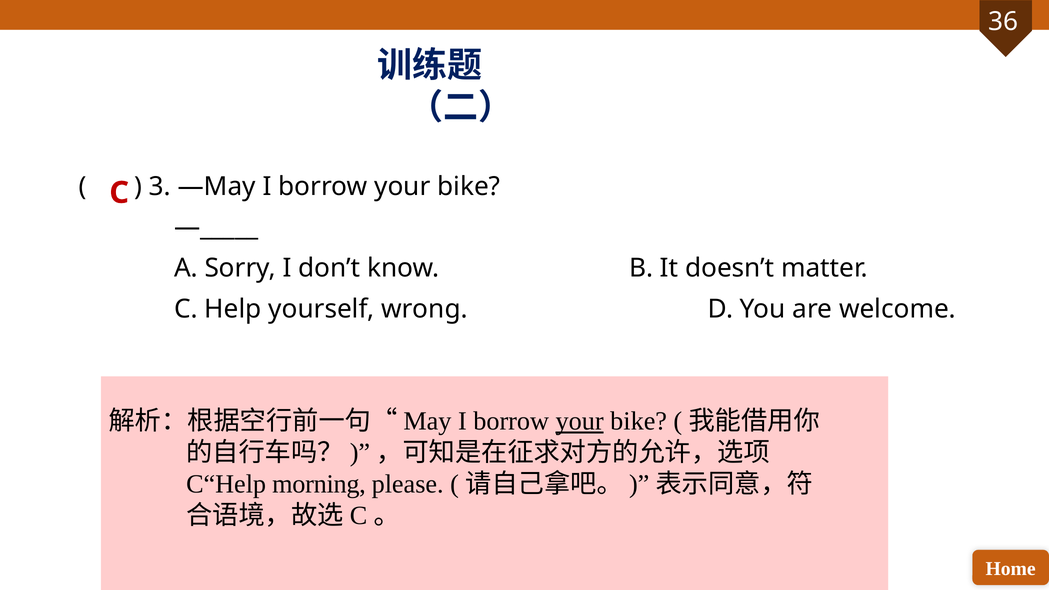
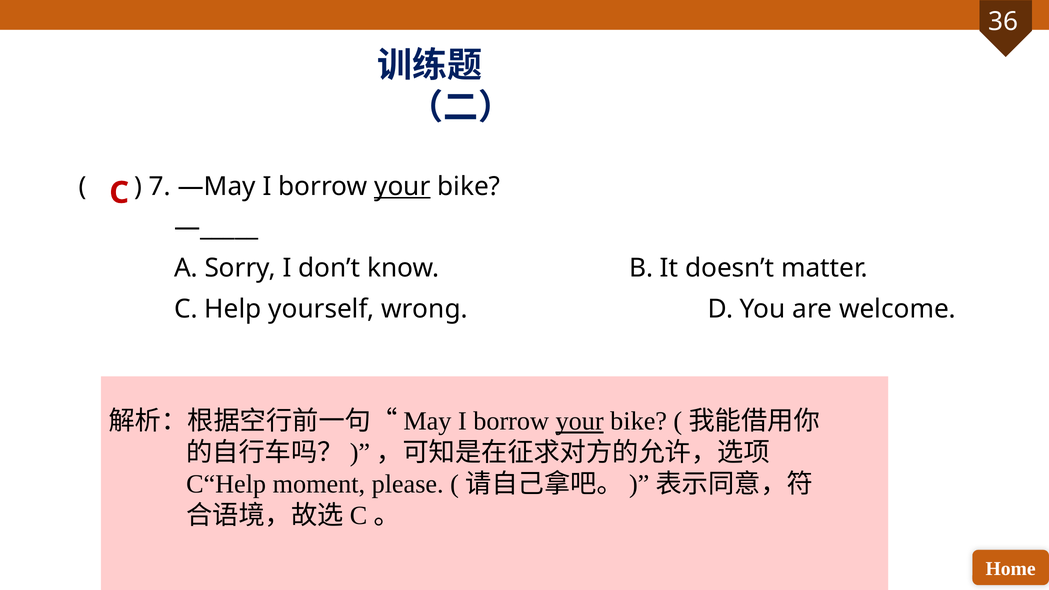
3: 3 -> 7 (160, 186)
your underline: none -> present (402, 186)
morning: morning -> moment (319, 484)
